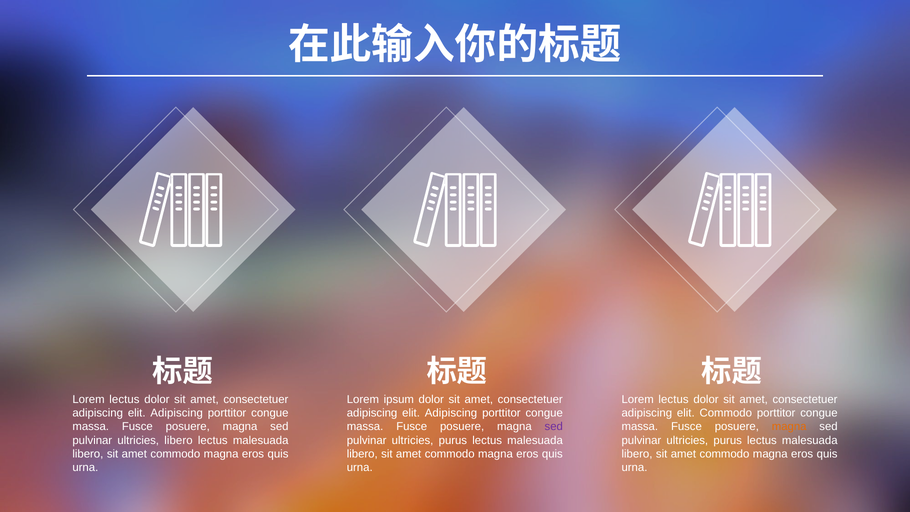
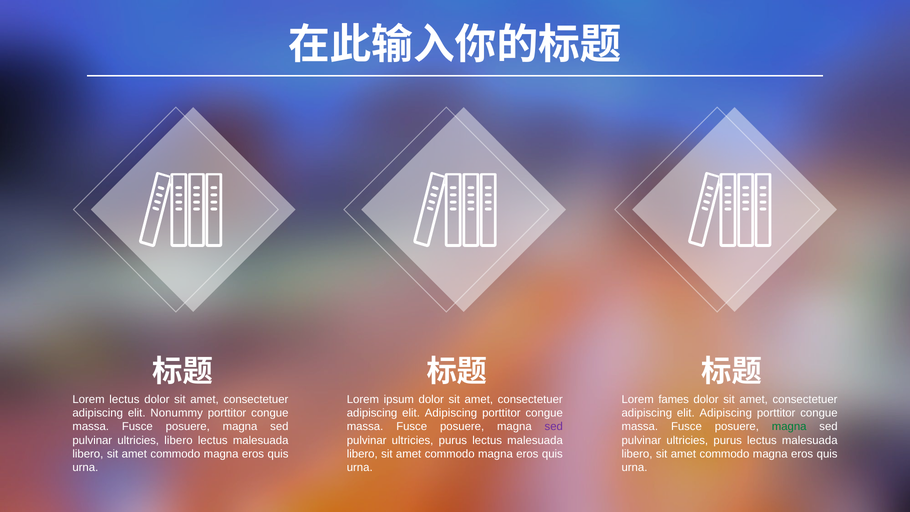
lectus: lectus -> fames (674, 399)
Adipiscing: Adipiscing -> Nonummy (177, 413)
Commodo: Commodo -> Adipiscing (726, 413)
magna colour: orange -> green (789, 427)
